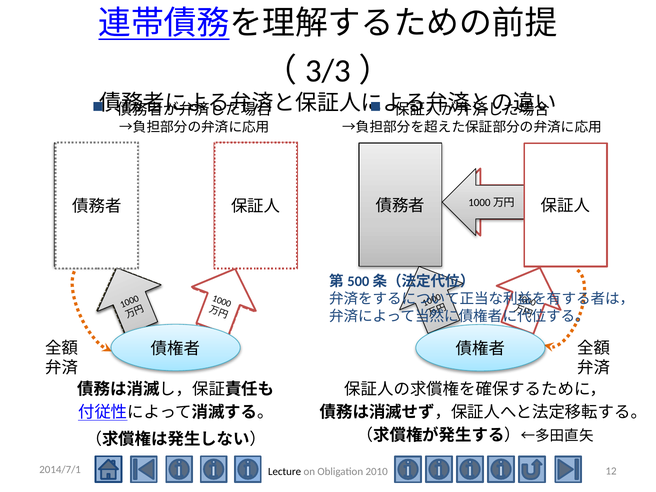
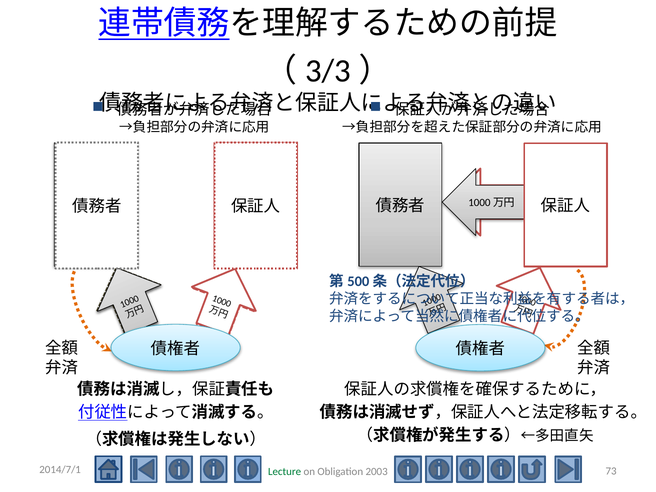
12: 12 -> 73 (611, 471)
Lecture colour: black -> green (285, 472)
2010: 2010 -> 2003 (377, 472)
